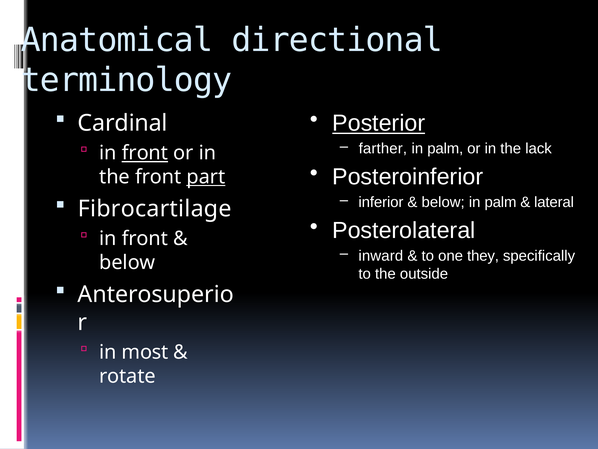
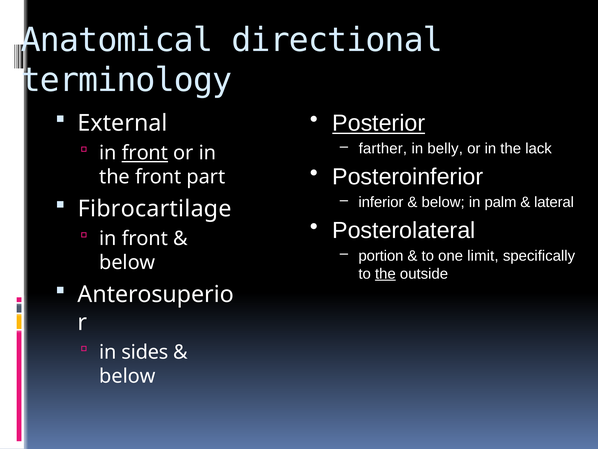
Cardinal: Cardinal -> External (123, 123)
palm: palm -> belly (445, 148)
part underline: present -> none (206, 177)
inward: inward -> portion (381, 256)
they: they -> limit (483, 256)
the underline: none -> present (385, 273)
most: most -> sides (145, 352)
rotate: rotate -> below (127, 376)
